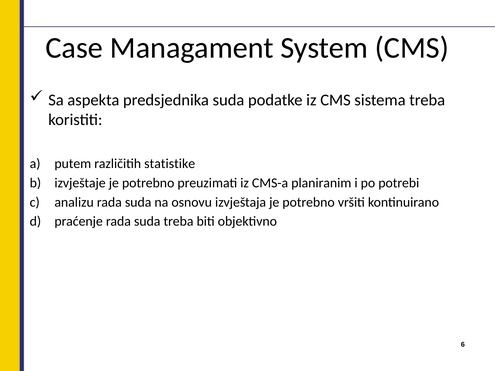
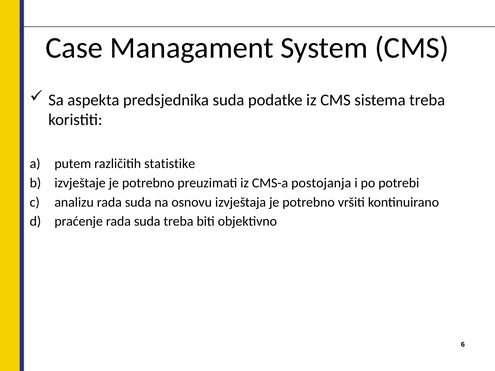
planiranim: planiranim -> postojanja (321, 183)
